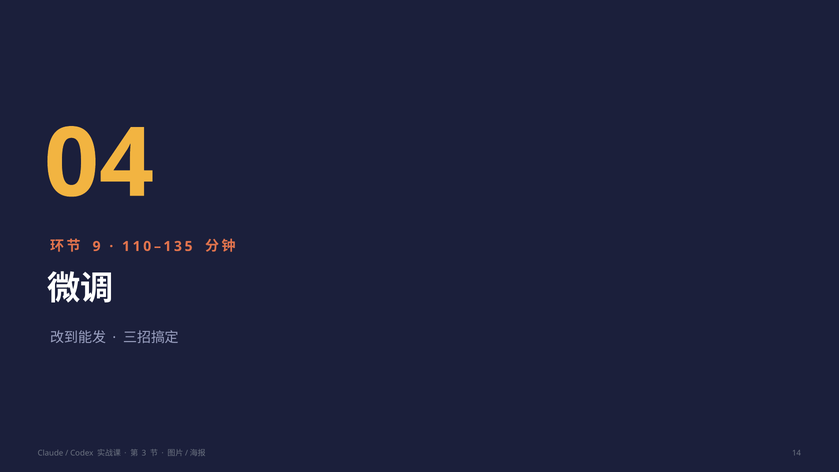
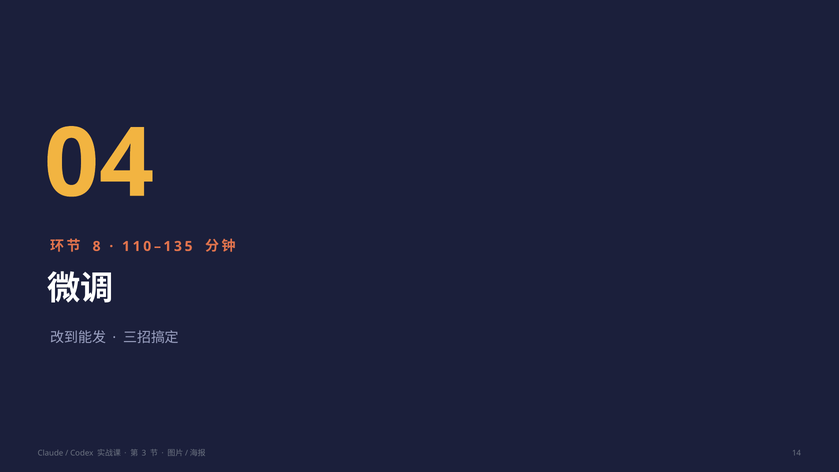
9: 9 -> 8 (97, 246)
